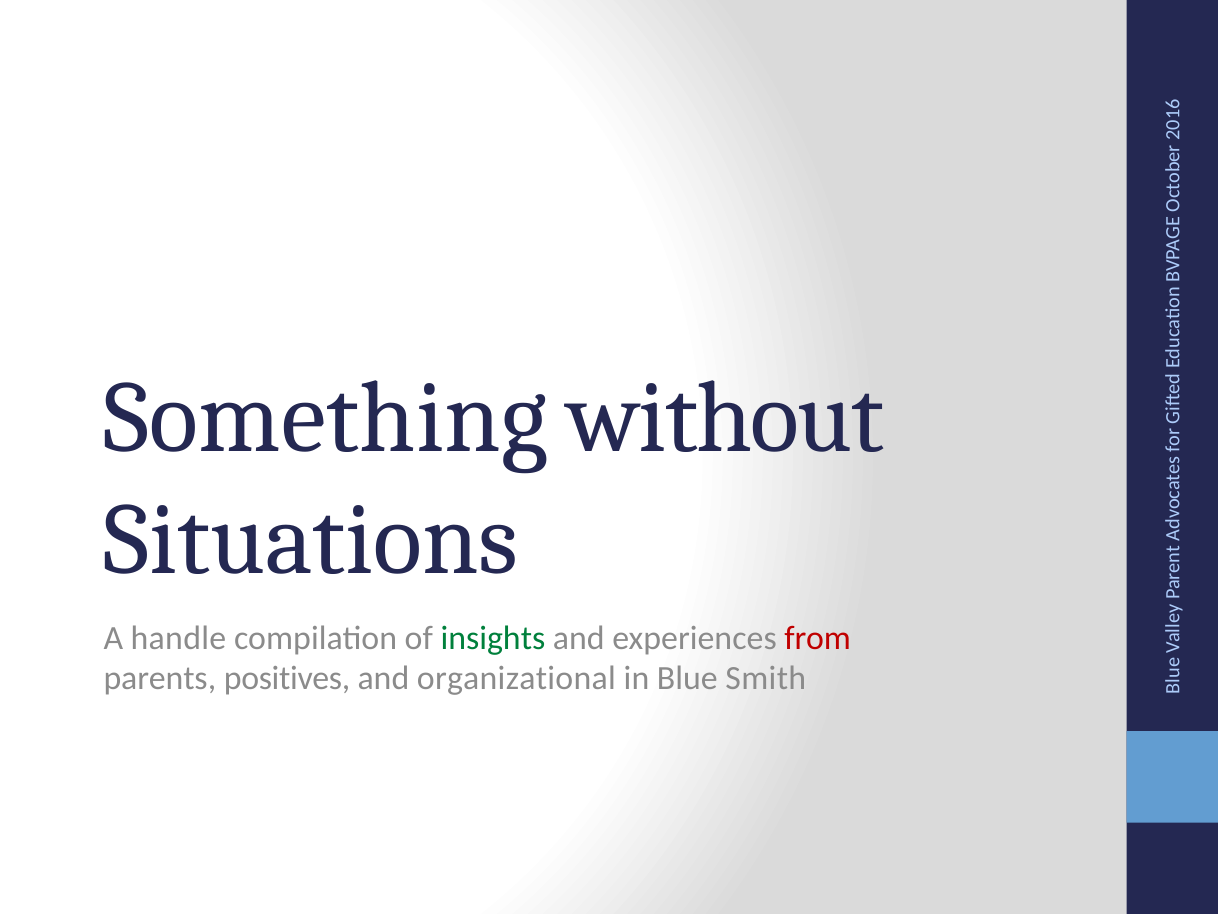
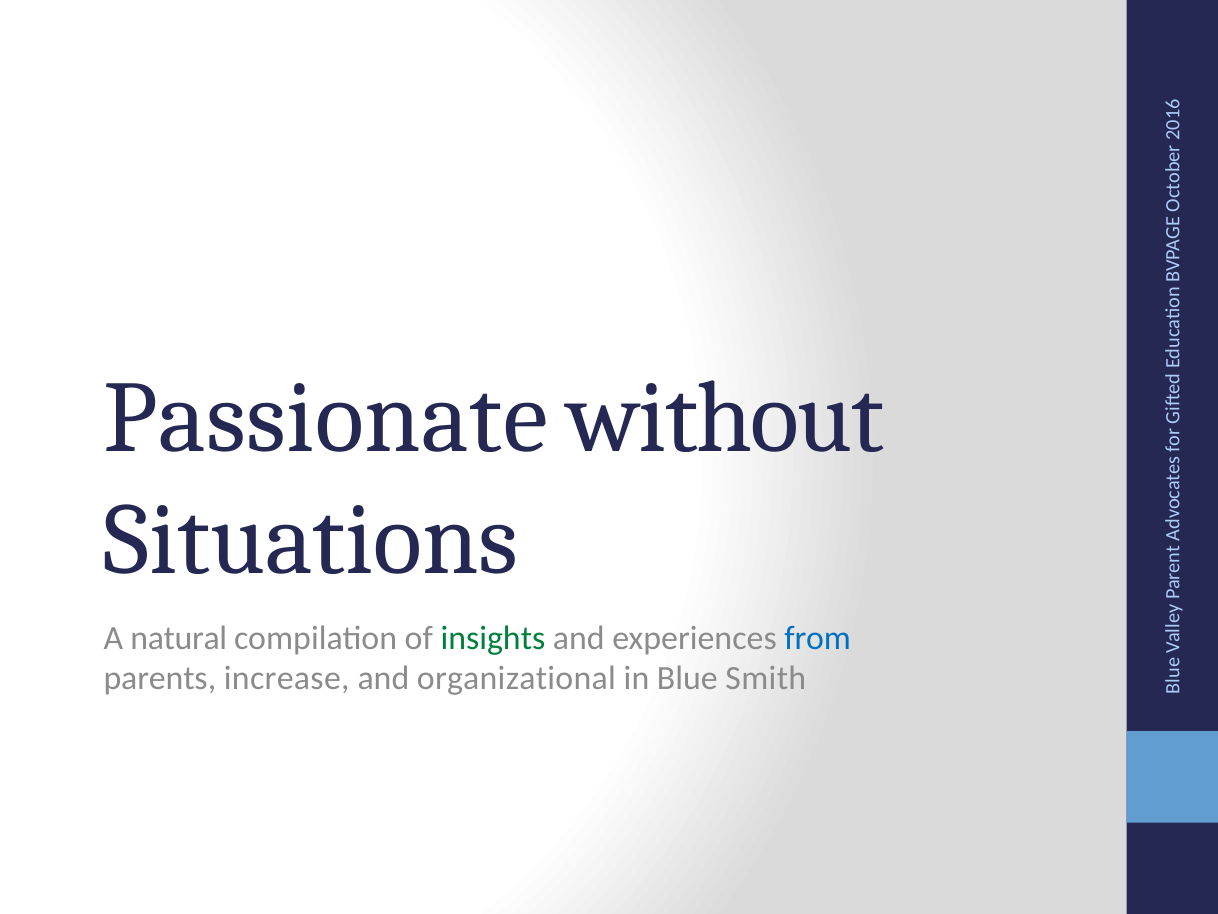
Something: Something -> Passionate (326, 418)
handle: handle -> natural (179, 638)
from colour: red -> blue (818, 638)
positives: positives -> increase (287, 678)
